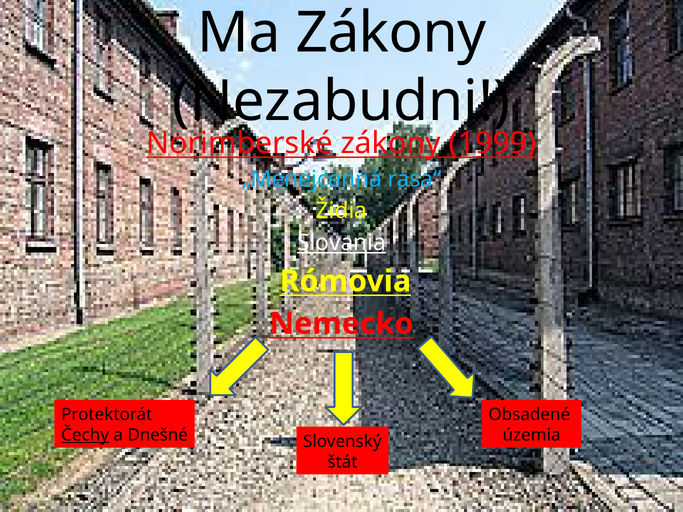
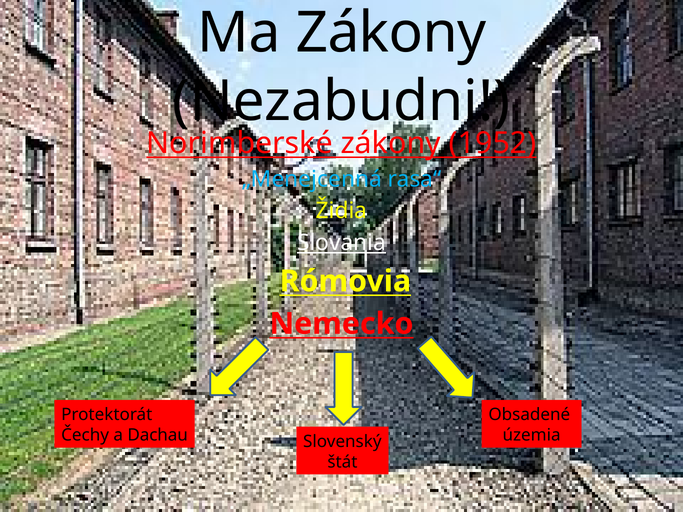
1999: 1999 -> 1952 (493, 143)
Čechy underline: present -> none (85, 435)
Dnešné: Dnešné -> Dachau (158, 435)
